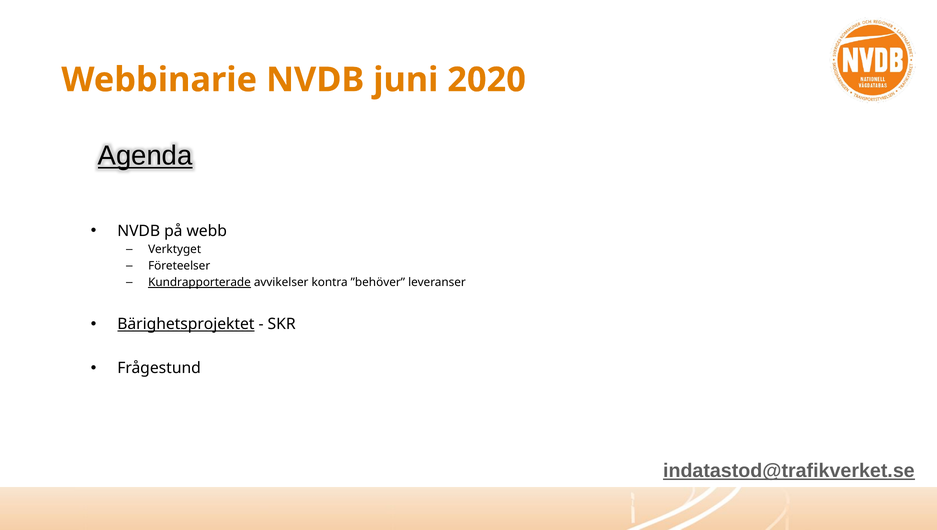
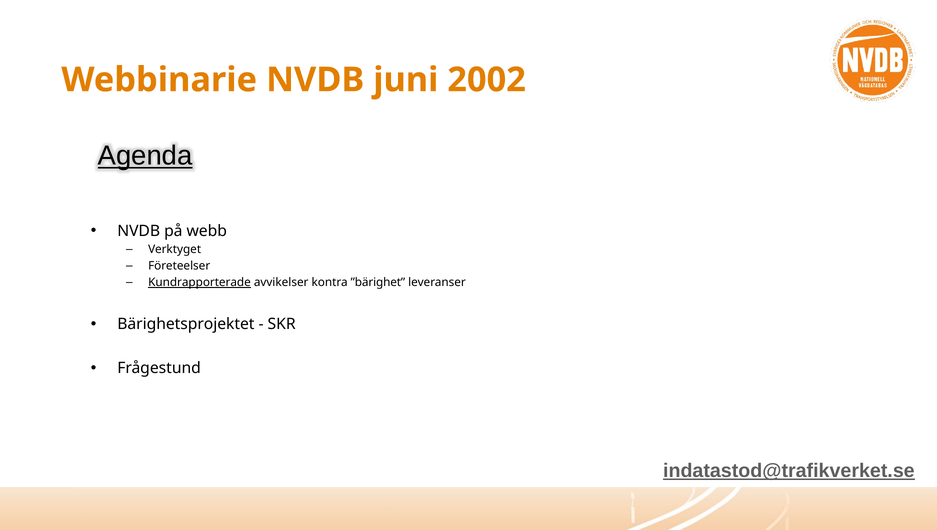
2020: 2020 -> 2002 (487, 80)
”behöver: ”behöver -> ”bärighet (378, 282)
Bärighetsprojektet underline: present -> none (186, 324)
